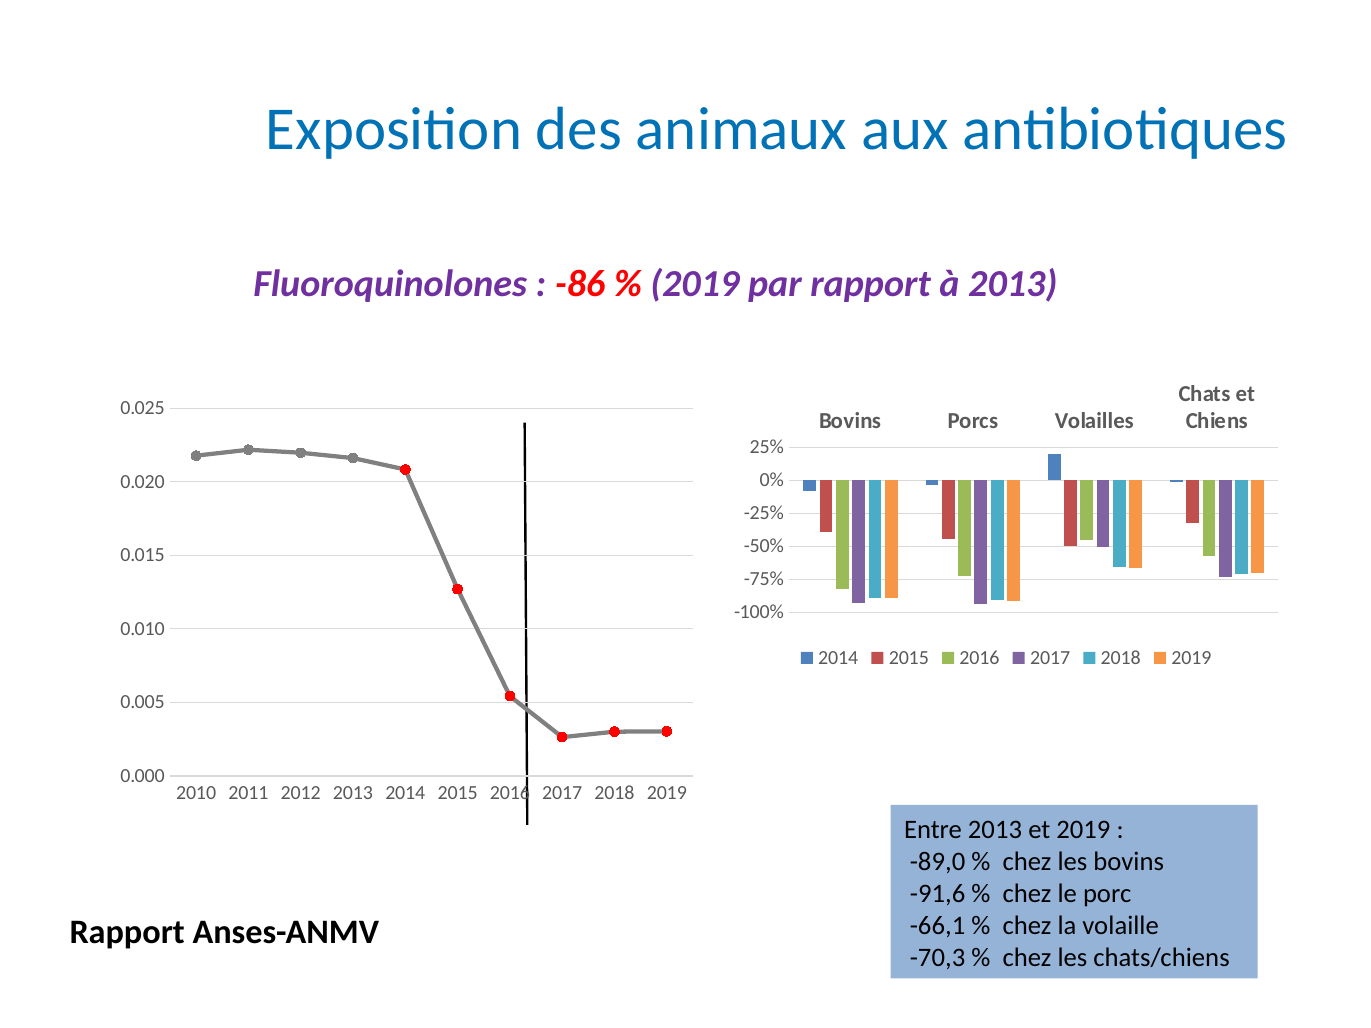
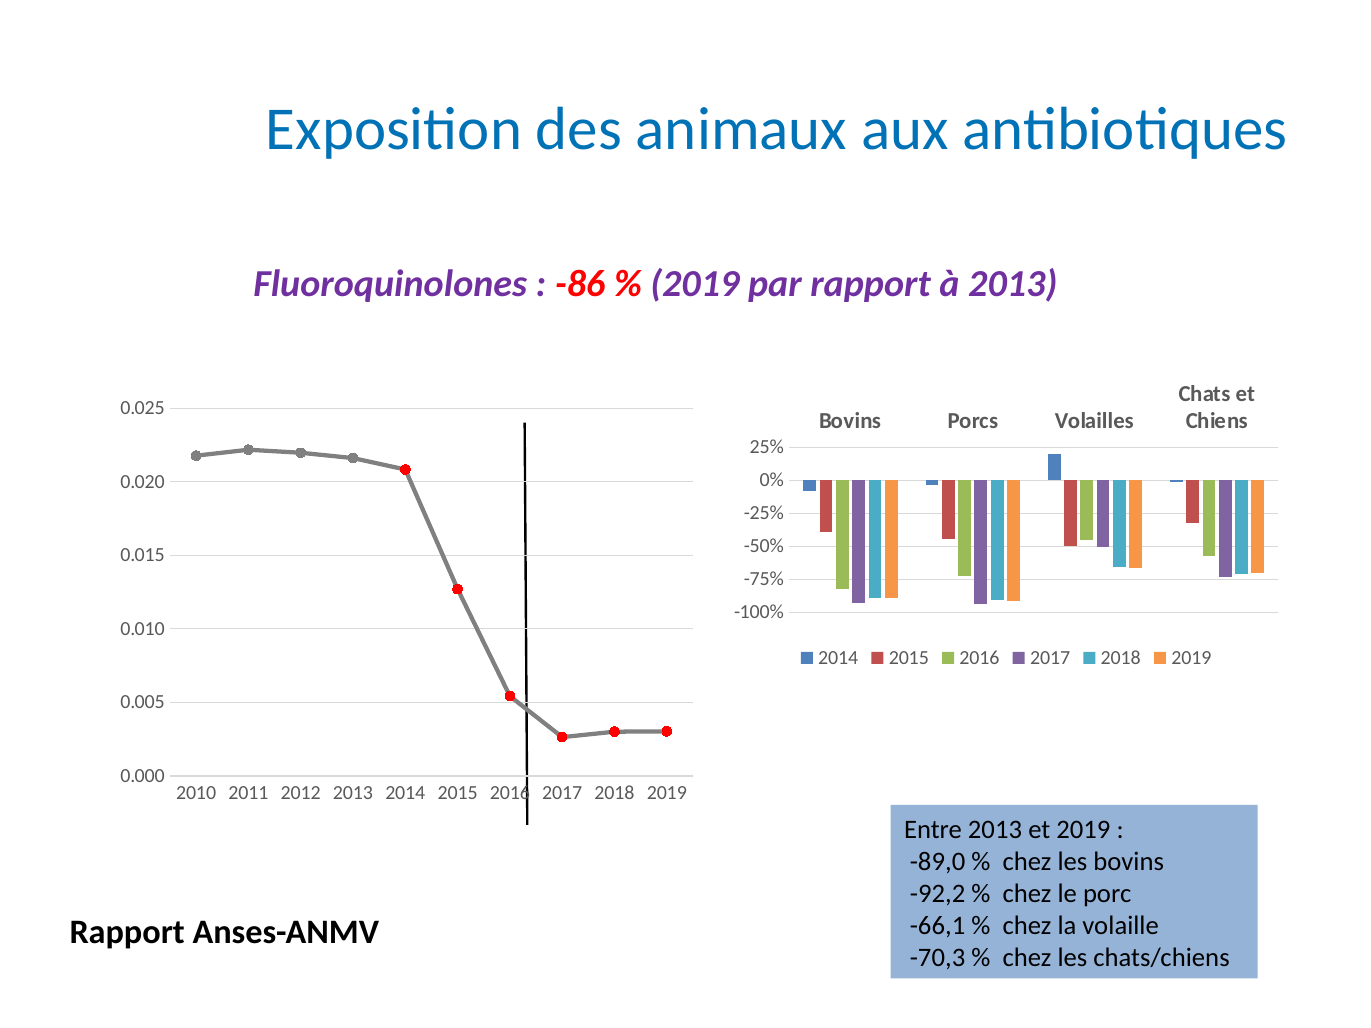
-91,6: -91,6 -> -92,2 (938, 894)
